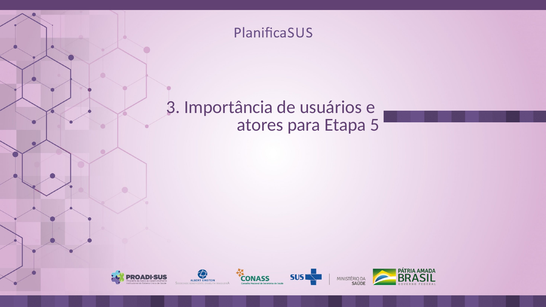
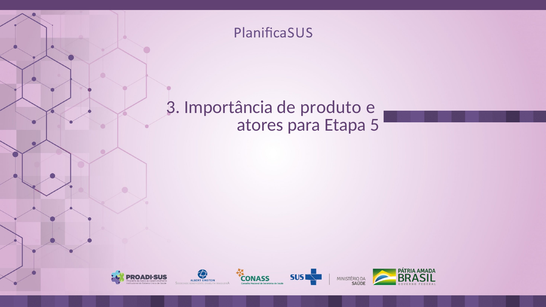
usuários: usuários -> produto (331, 107)
